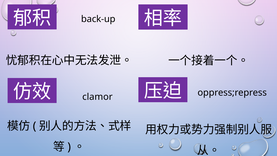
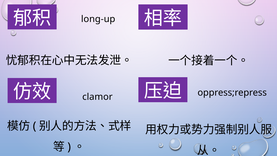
back-up: back-up -> long-up (98, 19)
